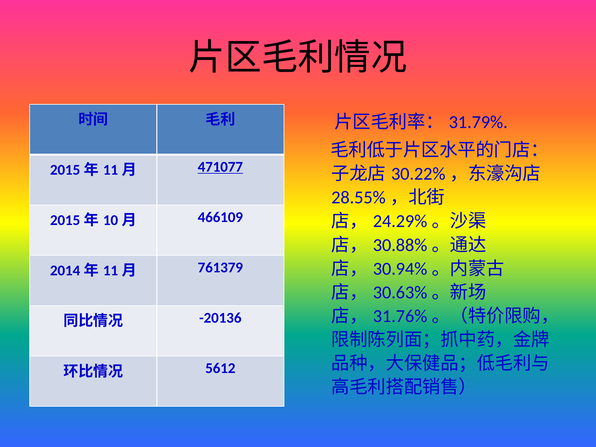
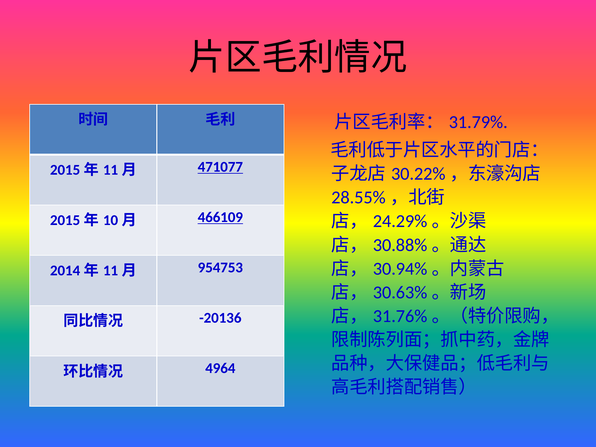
466109 underline: none -> present (220, 217)
761379: 761379 -> 954753 (220, 268)
5612: 5612 -> 4964 (220, 368)
